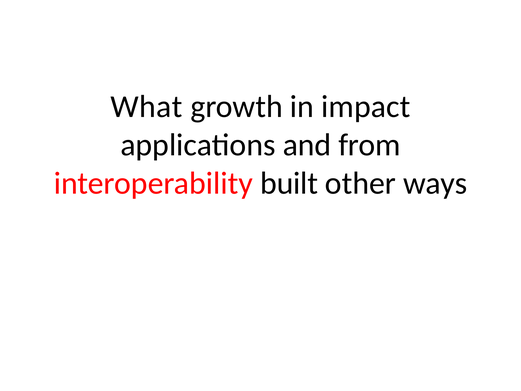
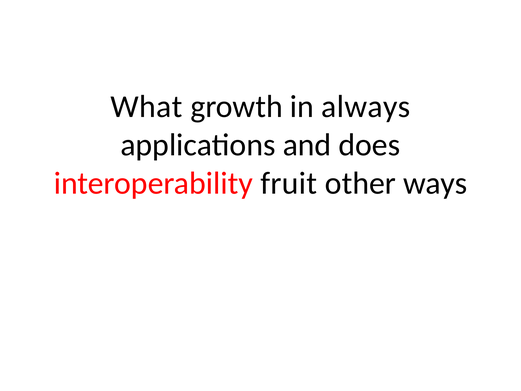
impact: impact -> always (366, 107)
from: from -> does (369, 145)
built: built -> fruit (289, 183)
